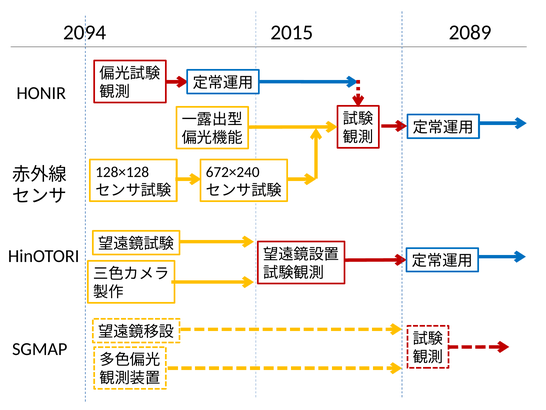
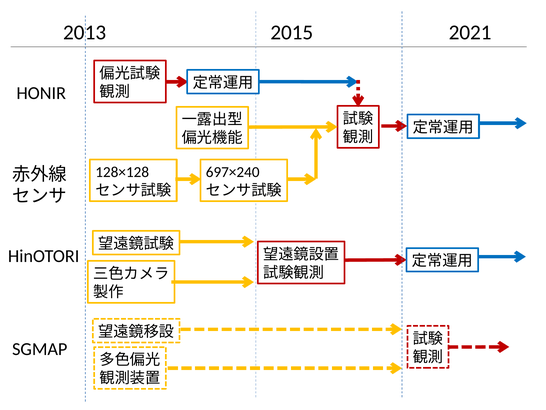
2094: 2094 -> 2013 (85, 32)
2089: 2089 -> 2021 (470, 32)
672×240: 672×240 -> 697×240 (233, 172)
